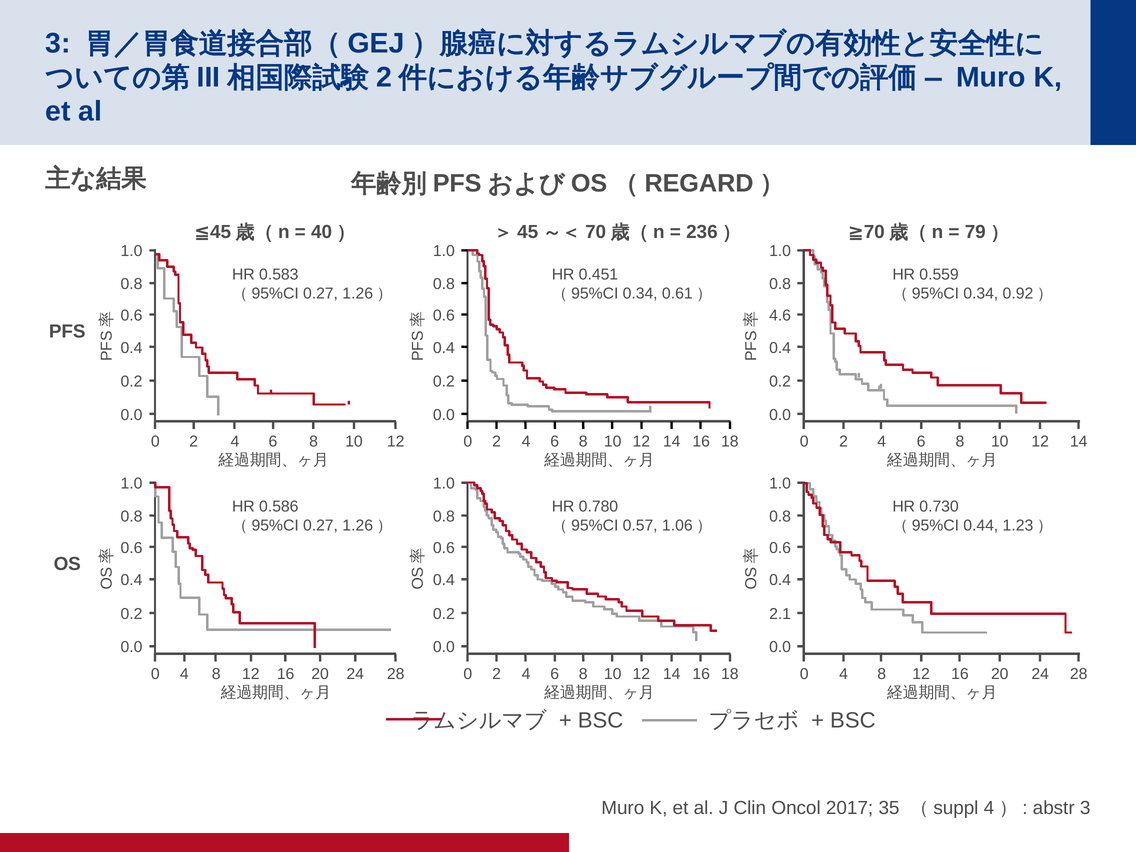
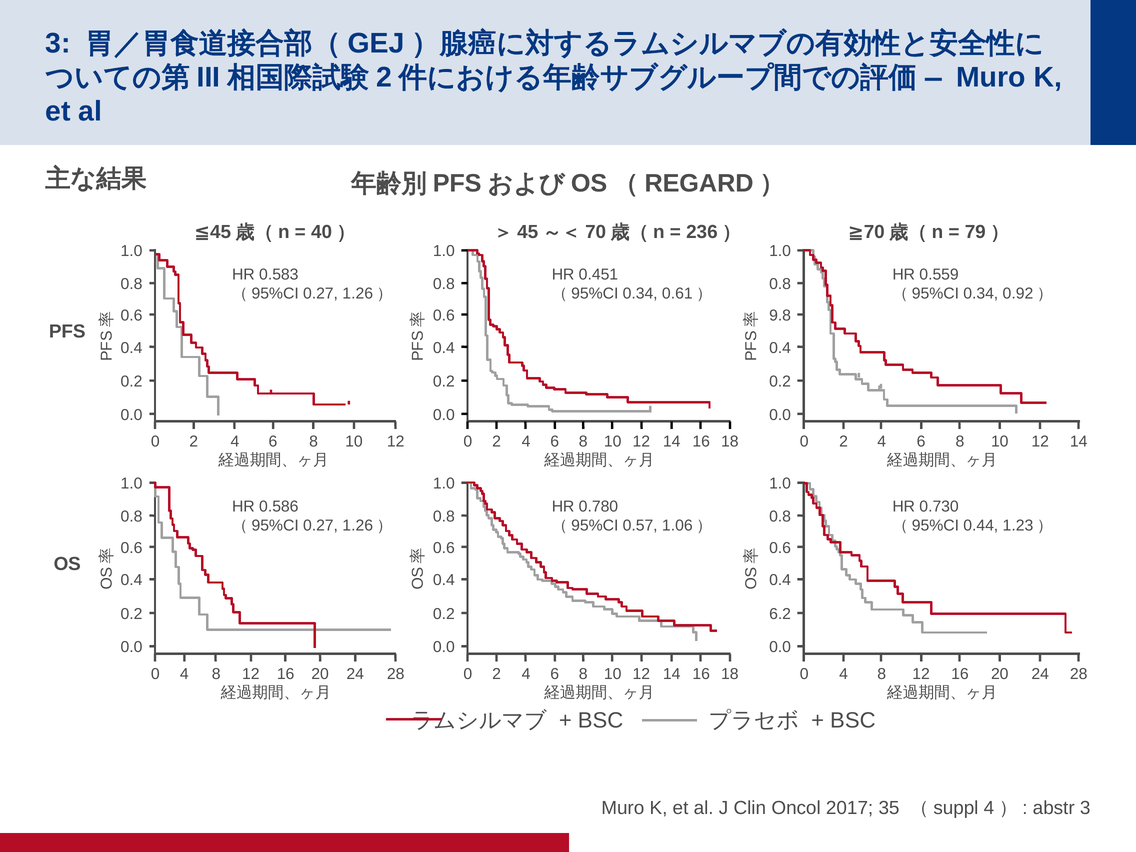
4.6: 4.6 -> 9.8 (780, 316)
2.1: 2.1 -> 6.2 (780, 614)
